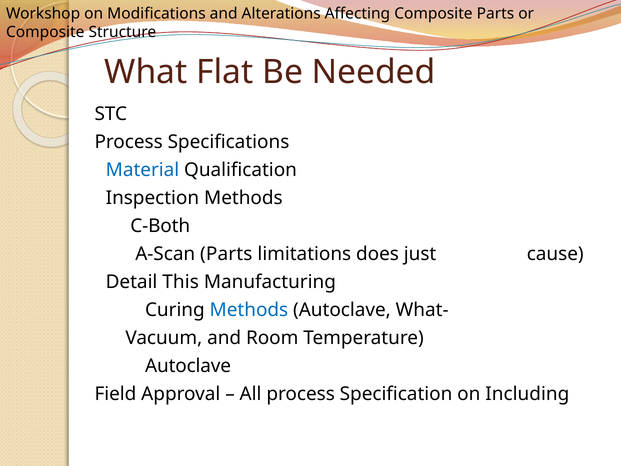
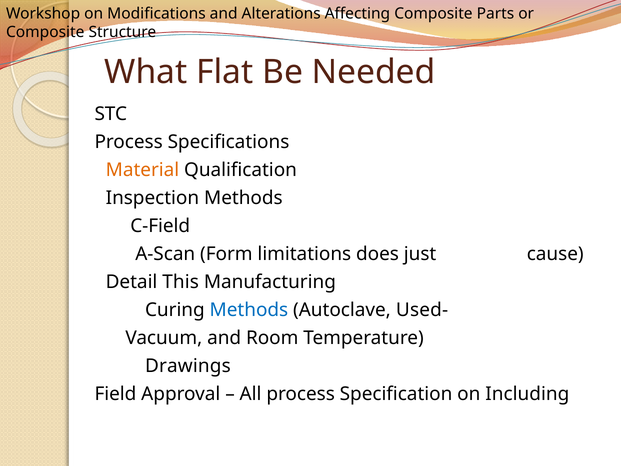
Material colour: blue -> orange (142, 170)
C-Both: C-Both -> C-Field (160, 226)
A-Scan Parts: Parts -> Form (226, 254)
What-: What- -> Used- (422, 310)
Autoclave: Autoclave -> Drawings (188, 366)
